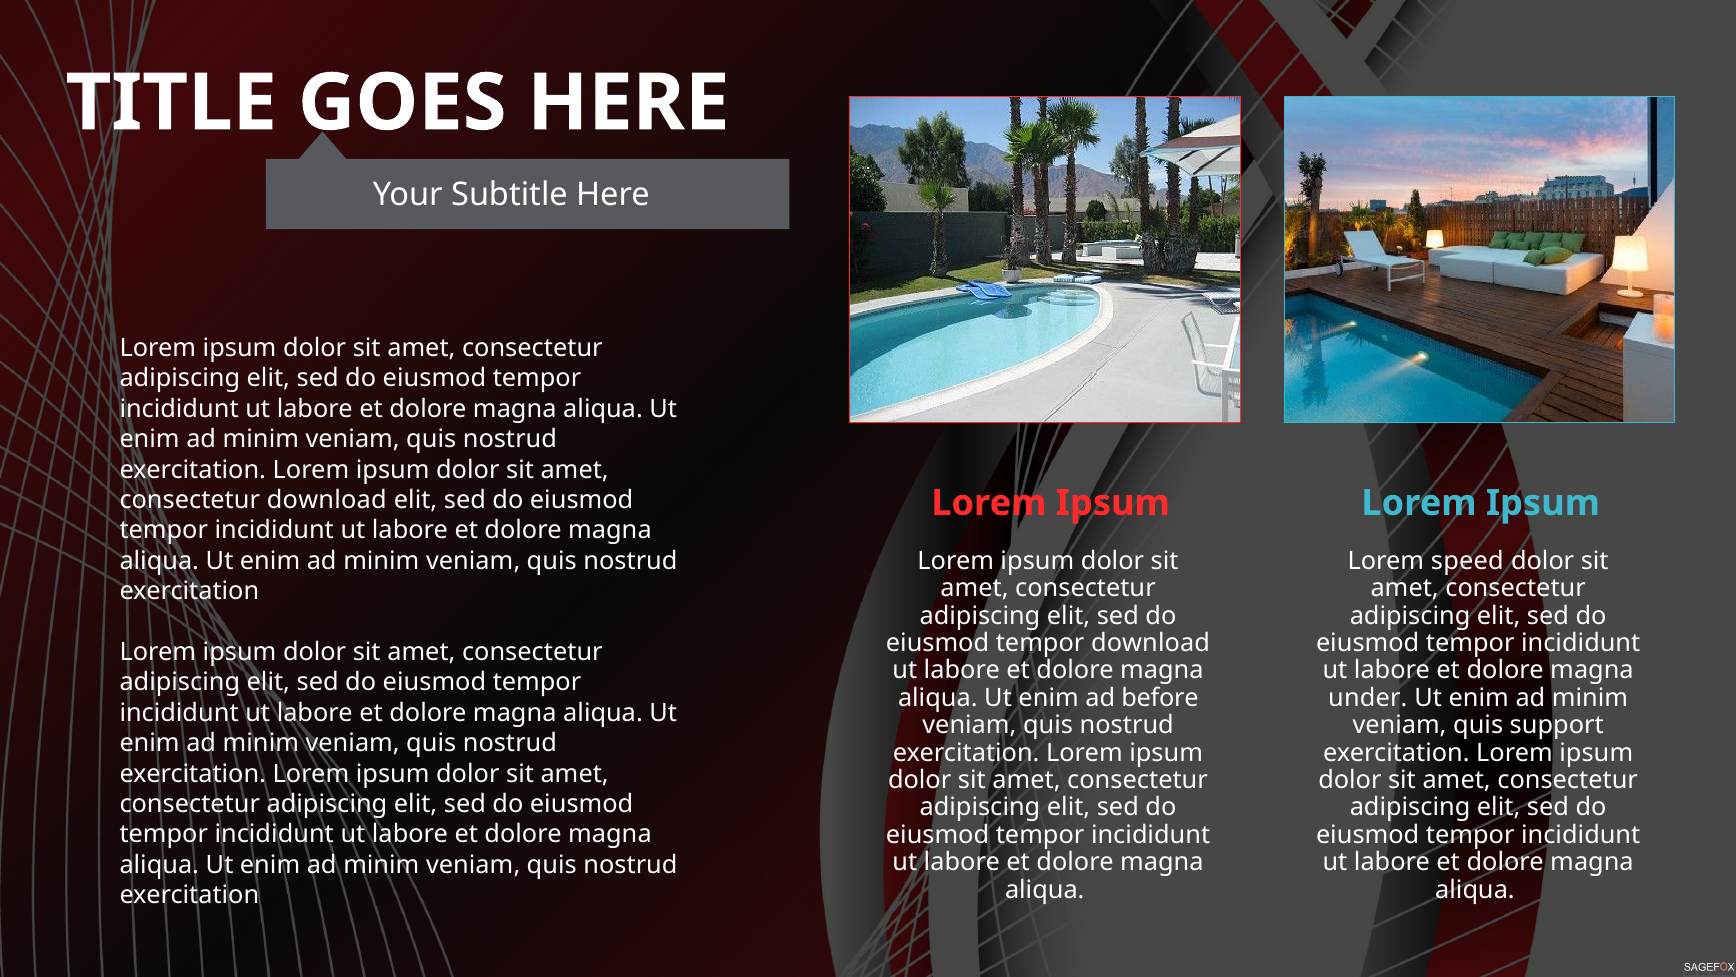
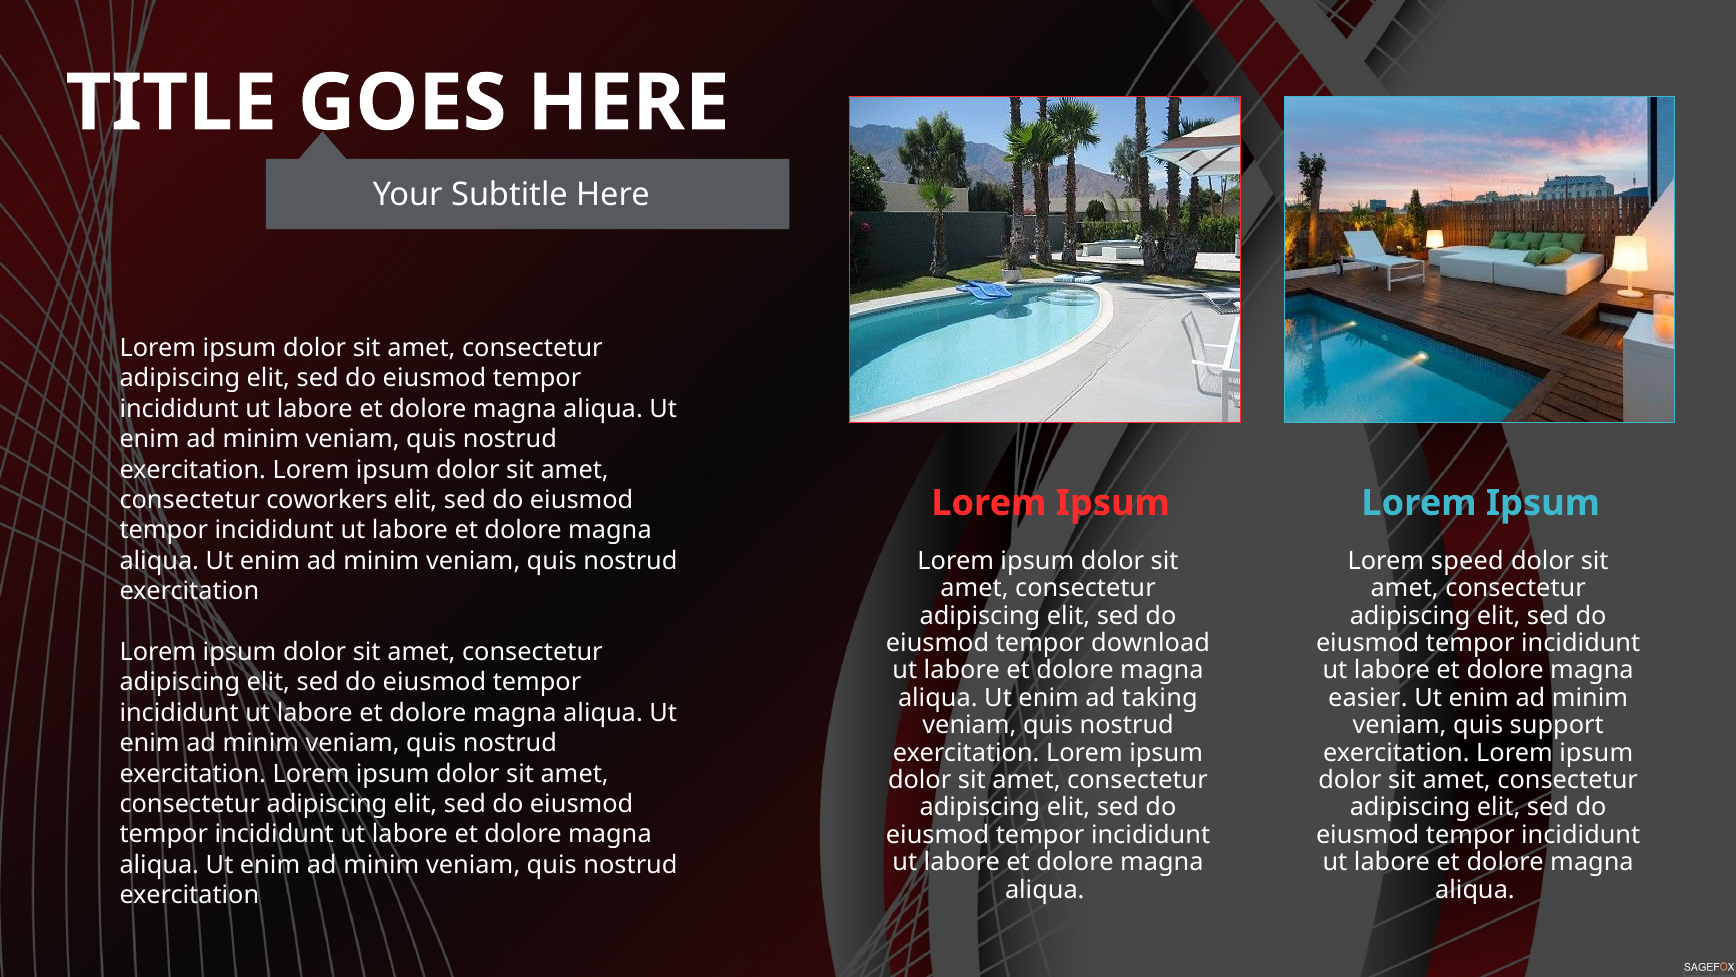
consectetur download: download -> coworkers (327, 500)
before: before -> taking (1160, 698)
under: under -> easier (1368, 698)
